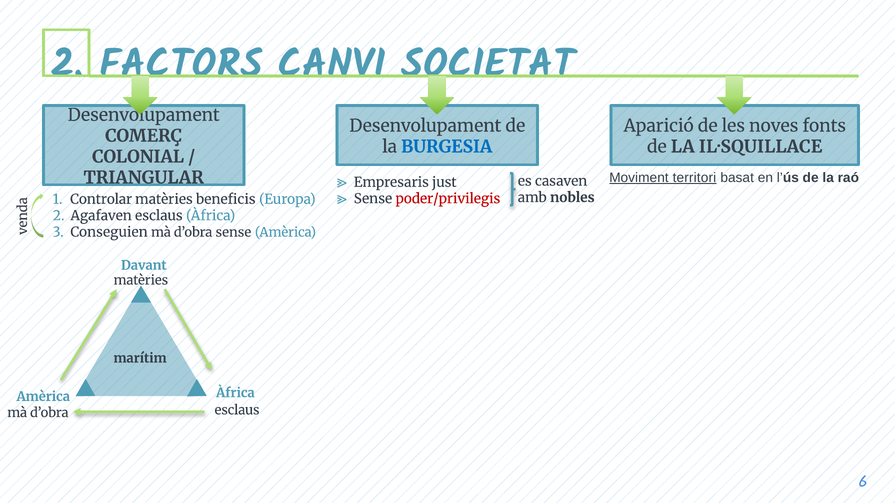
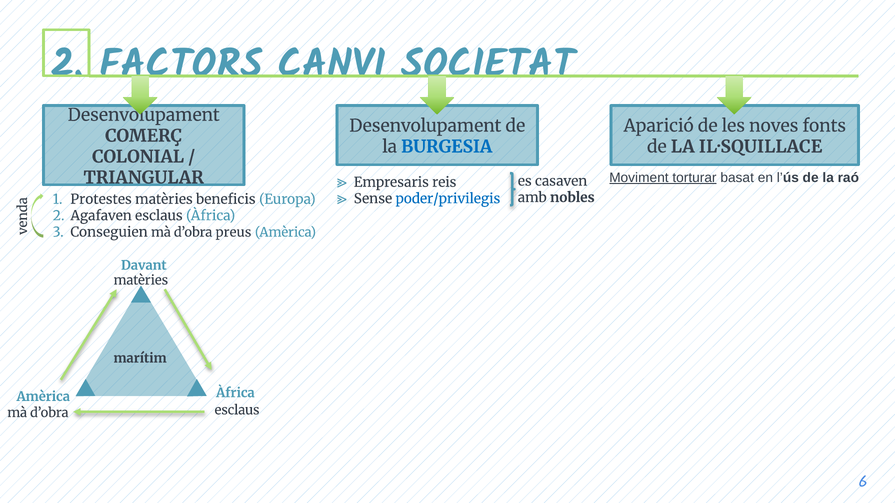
territori: territori -> torturar (694, 178)
just: just -> reis (444, 182)
poder/privilegis colour: red -> blue (448, 199)
Controlar: Controlar -> Protestes (101, 200)
d’obra sense: sense -> preus (233, 233)
